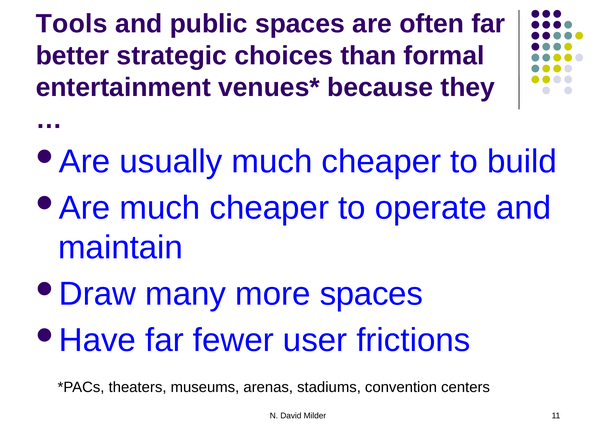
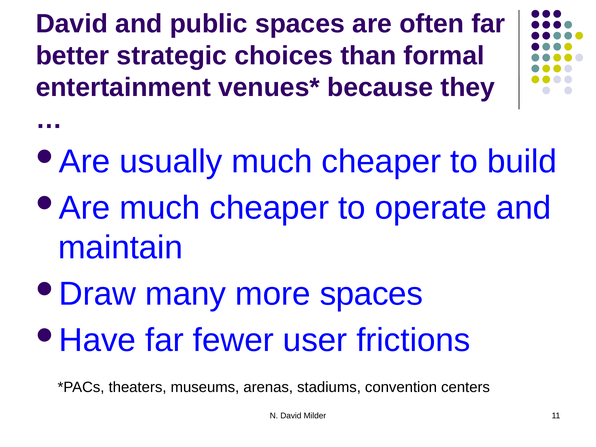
Tools: Tools -> David (72, 24)
